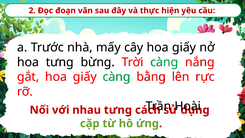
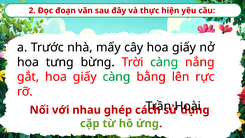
nhau tưng: tưng -> ghép (118, 110)
